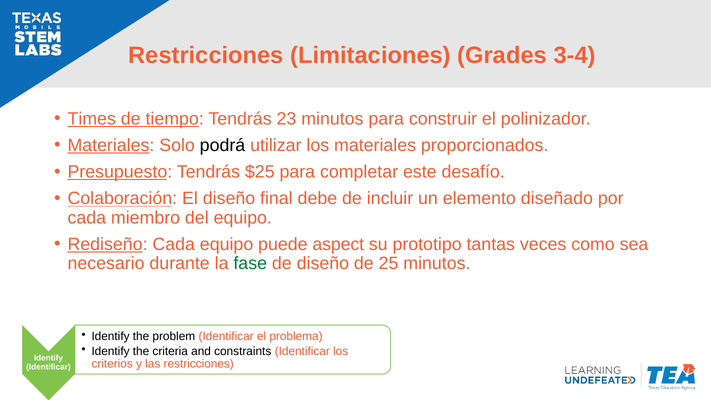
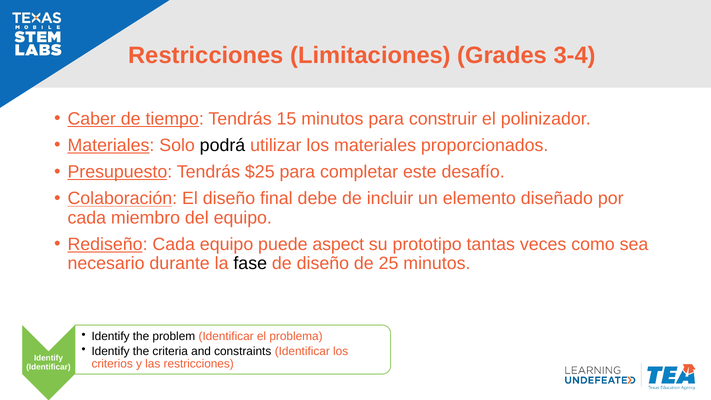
Times: Times -> Caber (92, 119)
23: 23 -> 15 (286, 119)
fase colour: green -> black (250, 263)
